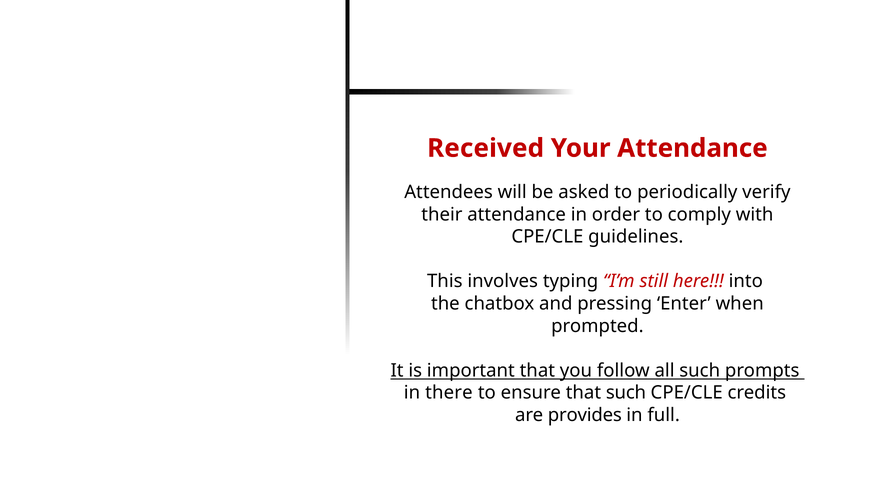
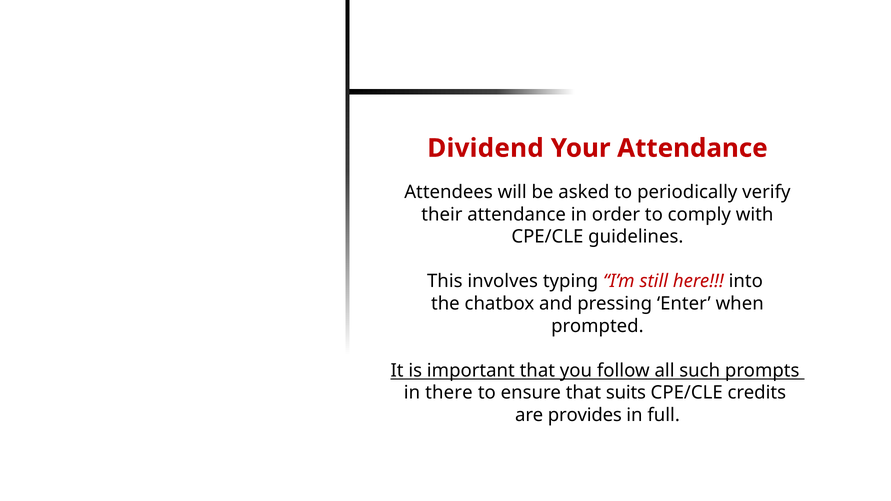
Received: Received -> Dividend (486, 148)
that such: such -> suits (626, 393)
